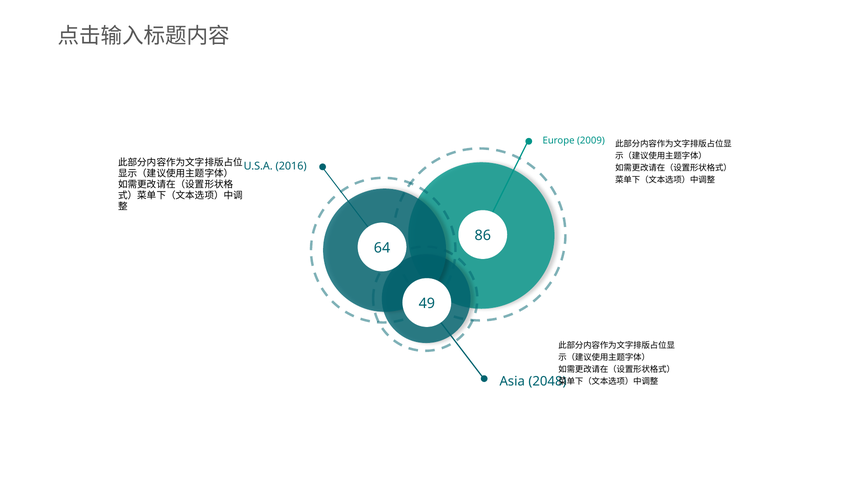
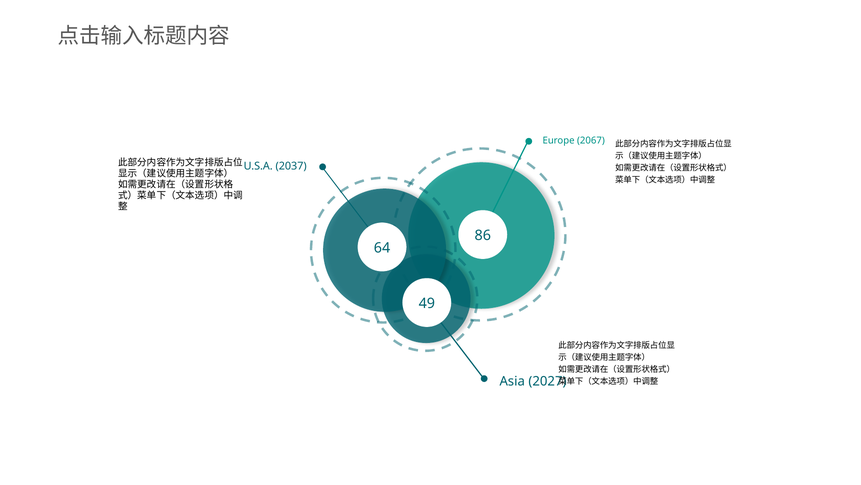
2009: 2009 -> 2067 (591, 141)
2016: 2016 -> 2037 (291, 166)
2048: 2048 -> 2027 (547, 381)
